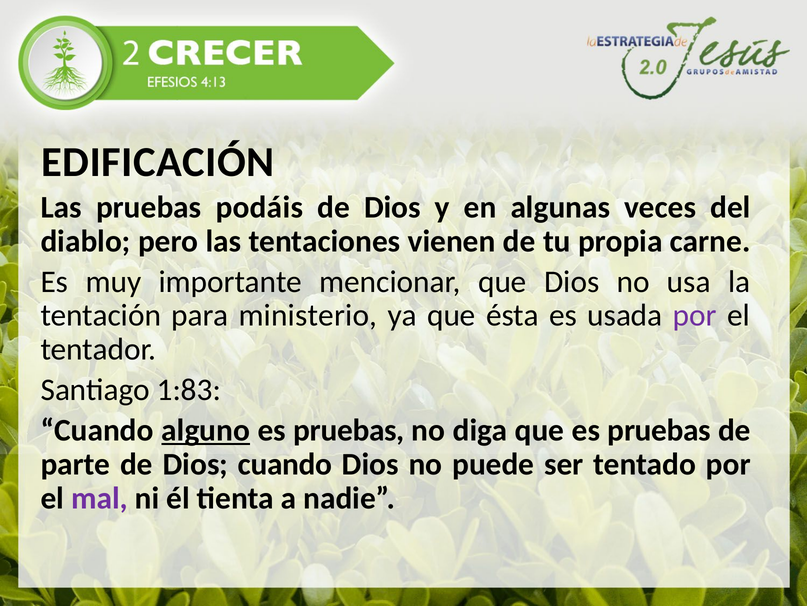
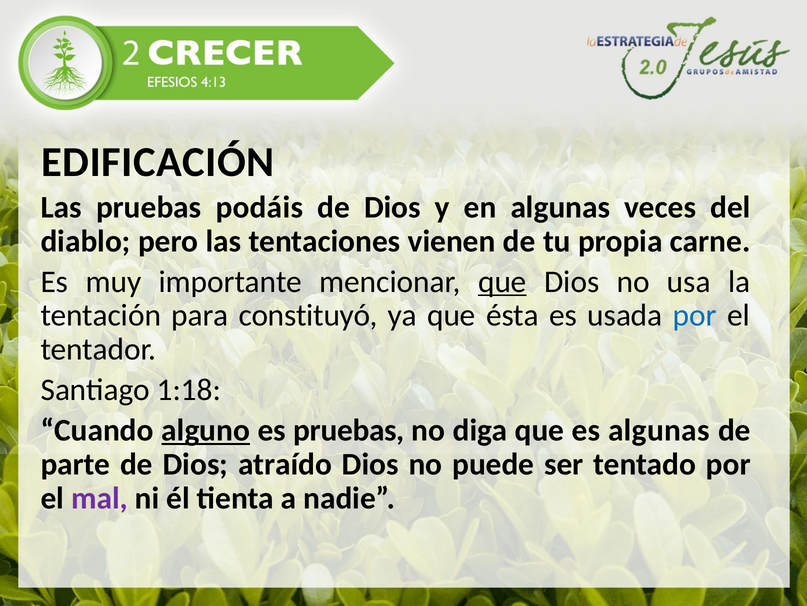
que underline: none -> present (502, 281)
ministerio: ministerio -> constituyó (308, 315)
por colour: purple -> blue (695, 315)
1:83: 1:83 -> 1:18 (189, 389)
que es pruebas: pruebas -> algunas (659, 430)
Dios cuando: cuando -> atraído (285, 464)
